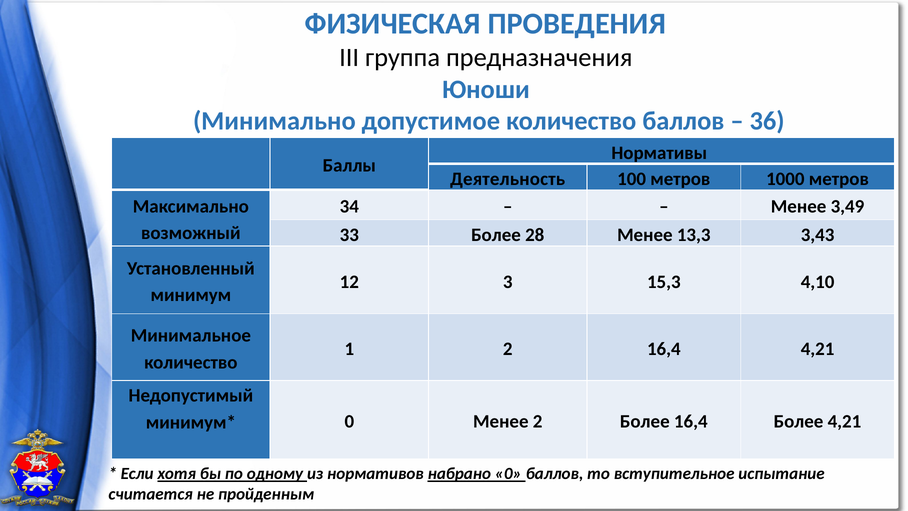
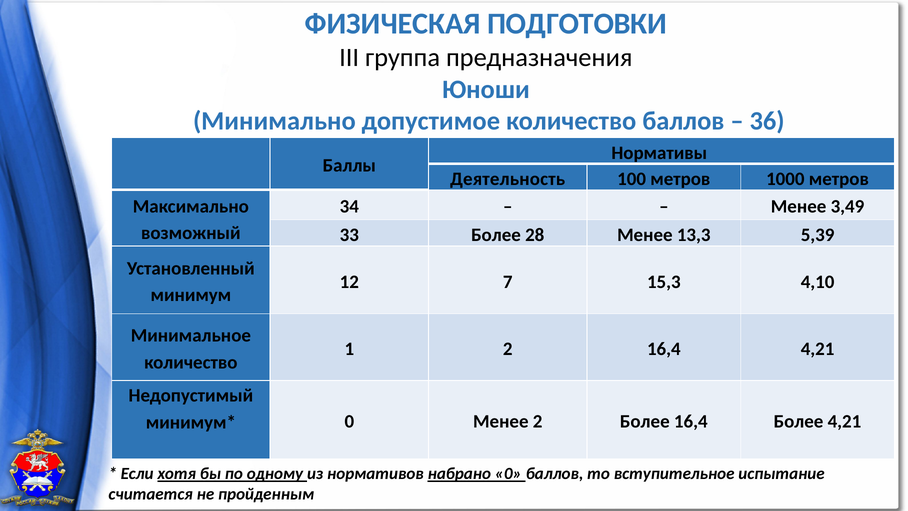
ПРОВЕДЕНИЯ: ПРОВЕДЕНИЯ -> ПОДГОТОВКИ (577, 24)
3,43: 3,43 -> 5,39 (818, 235)
3: 3 -> 7 (508, 282)
